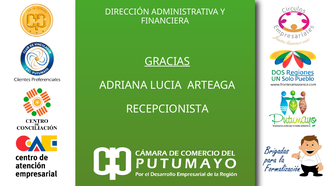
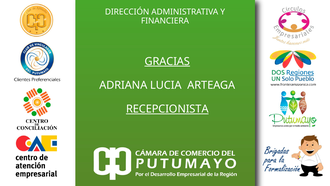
RECEPCIONISTA underline: none -> present (167, 109)
